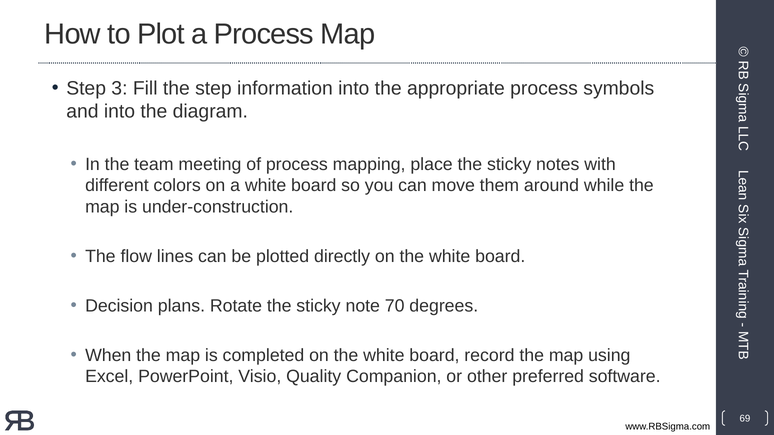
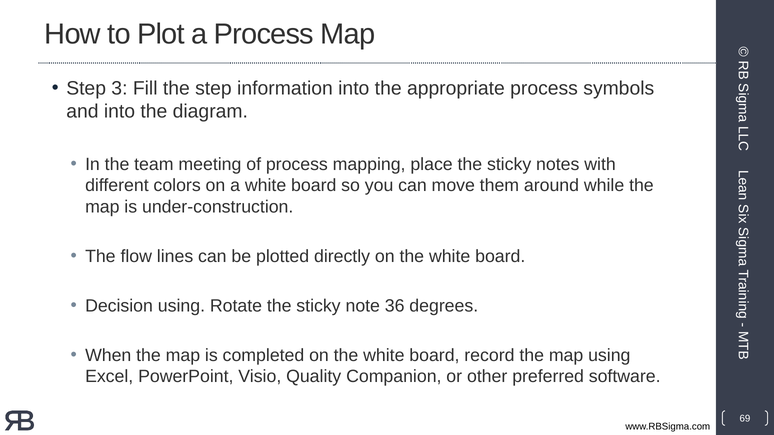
Decision plans: plans -> using (181, 306)
70: 70 -> 36 (395, 306)
